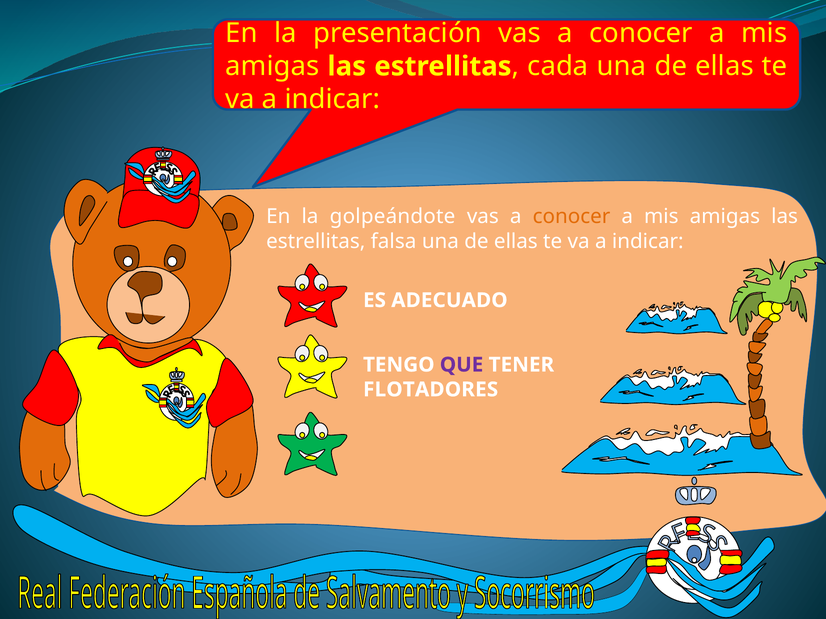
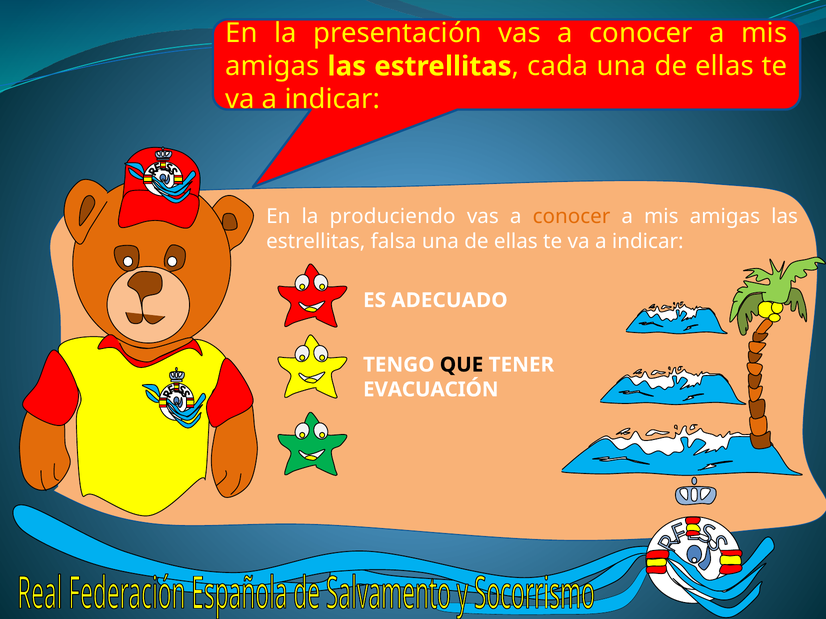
golpeándote: golpeándote -> produciendo (393, 217)
QUE colour: purple -> black (462, 365)
FLOTADORES: FLOTADORES -> EVACUACIÓN (431, 390)
